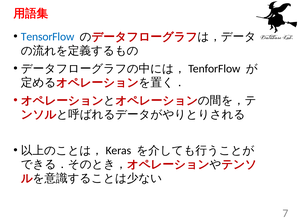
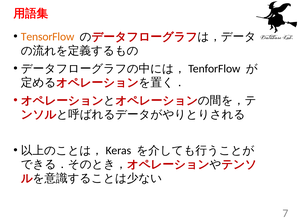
TensorFlow colour: blue -> orange (48, 37)
